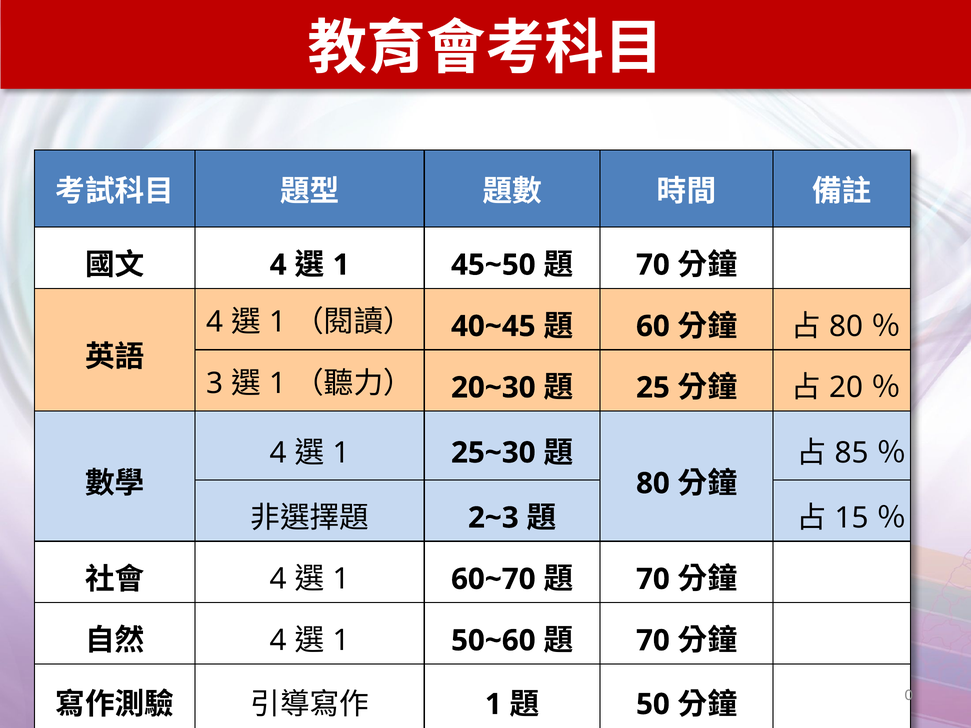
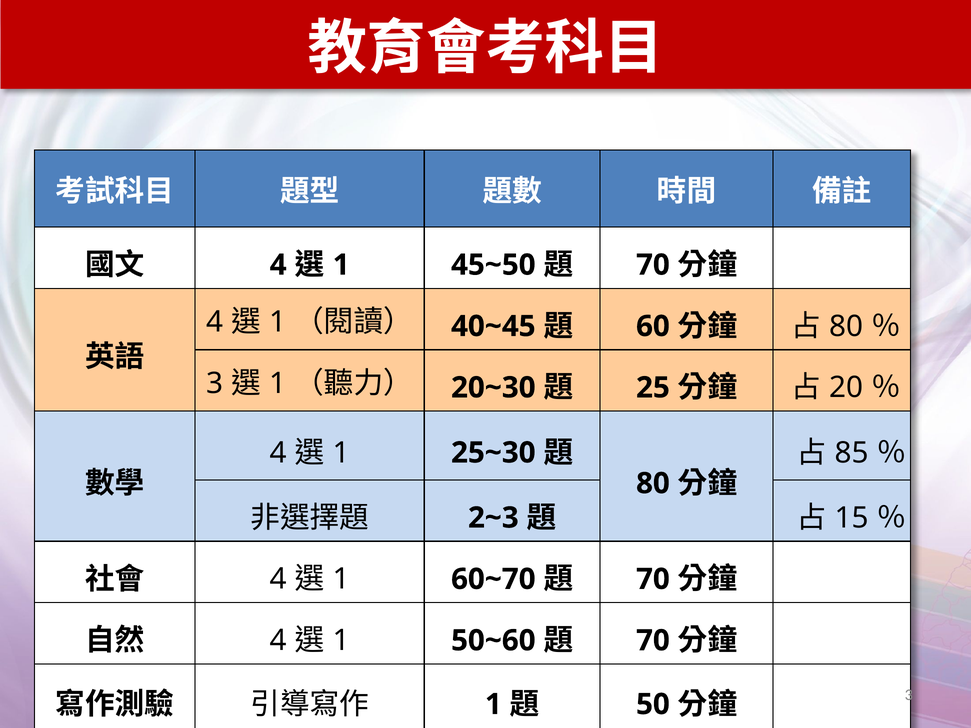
0: 0 -> 3 (909, 695)
